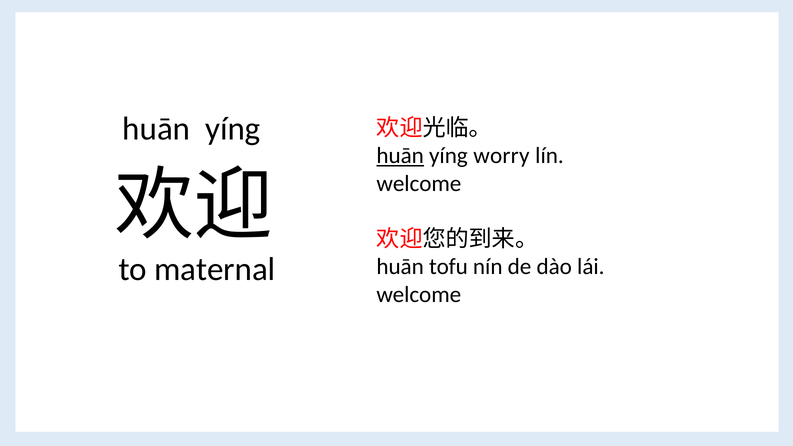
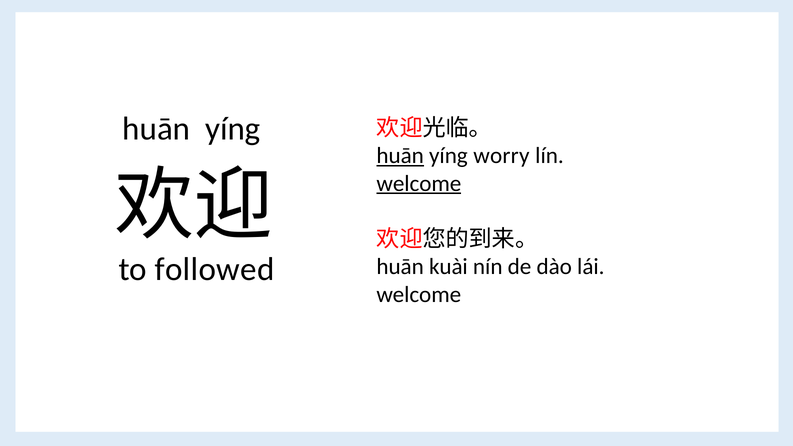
welcome underline: none -> present (419, 183)
maternal: maternal -> followed (215, 269)
tofu: tofu -> kuài (448, 267)
